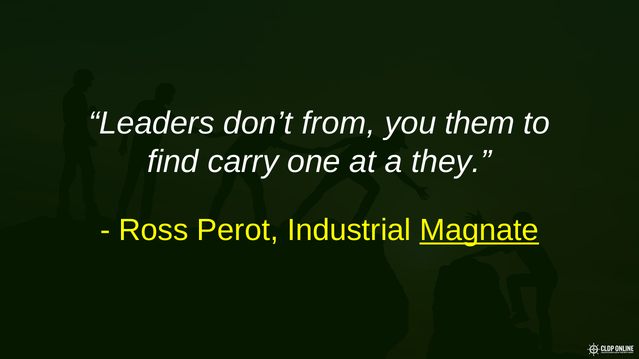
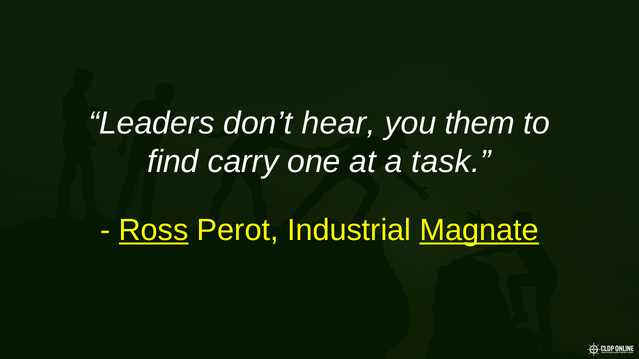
from: from -> hear (339, 124)
they: they -> task (451, 162)
Ross underline: none -> present (154, 231)
